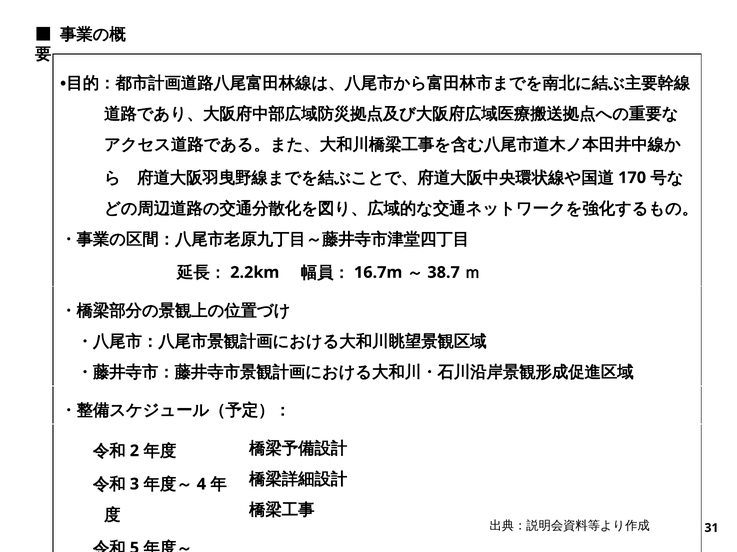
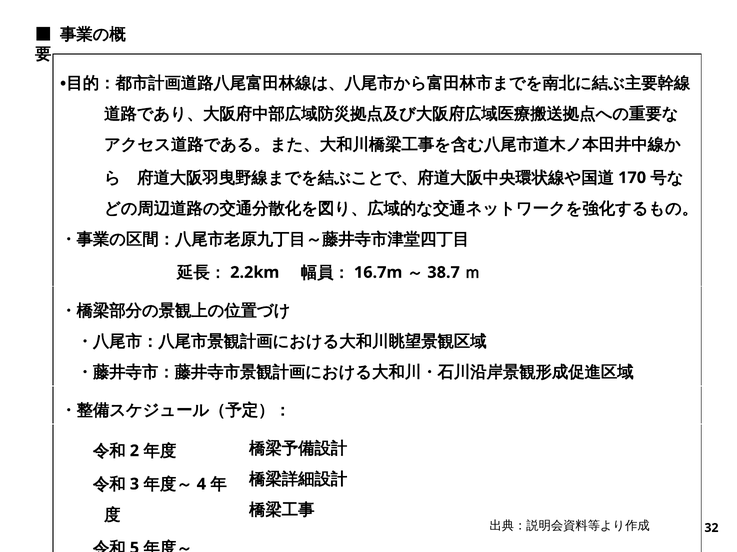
31: 31 -> 32 (712, 529)
